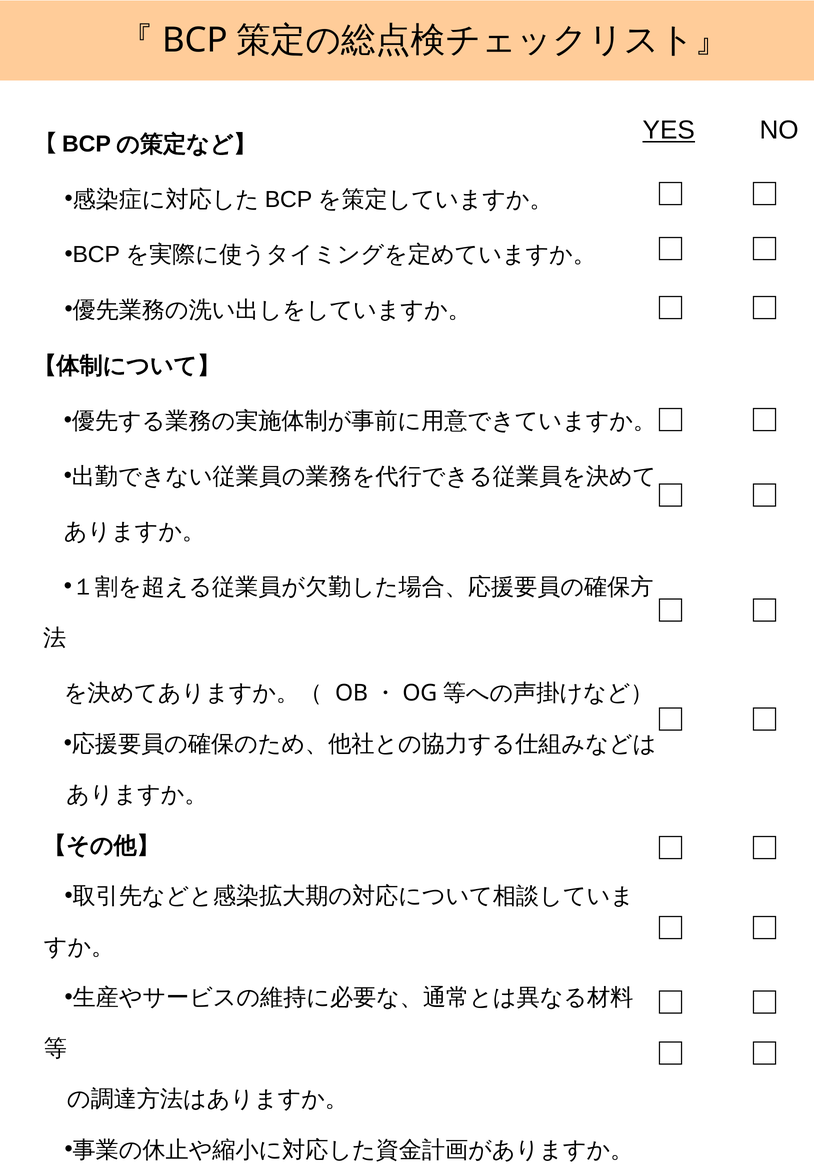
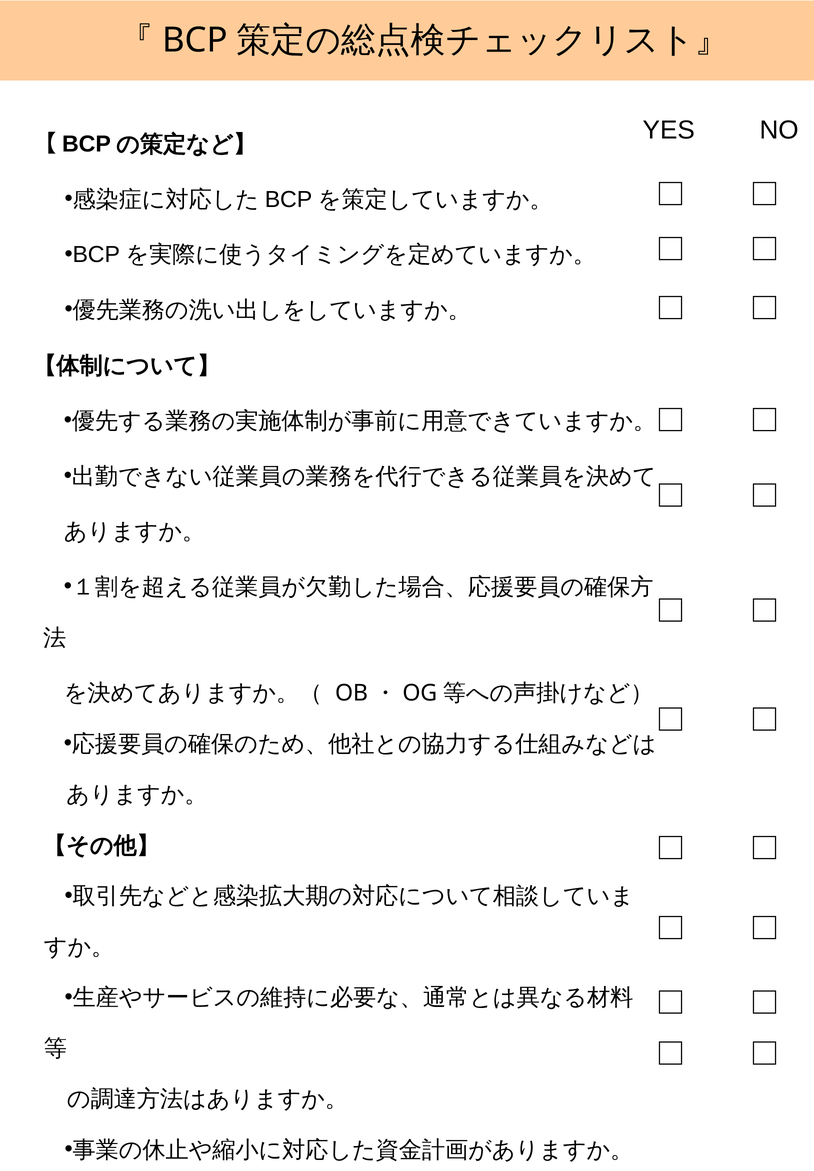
YES underline: present -> none (669, 130)
